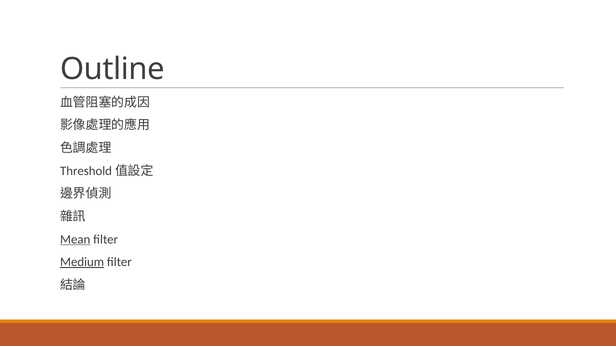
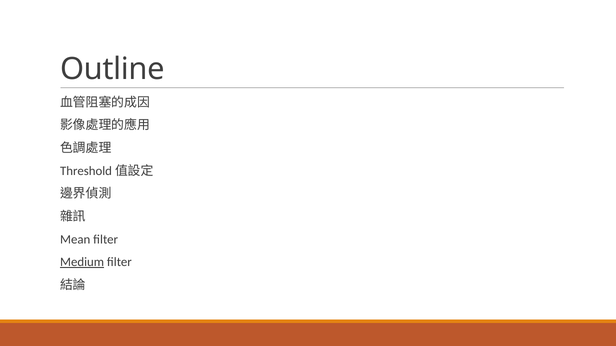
Mean underline: present -> none (75, 240)
